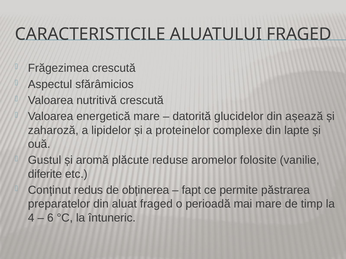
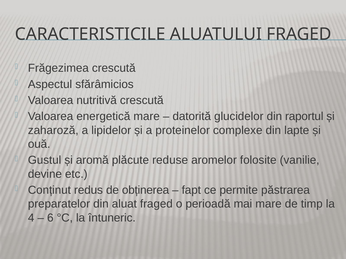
așează: așează -> raportul (304, 117)
diferite: diferite -> devine (45, 174)
